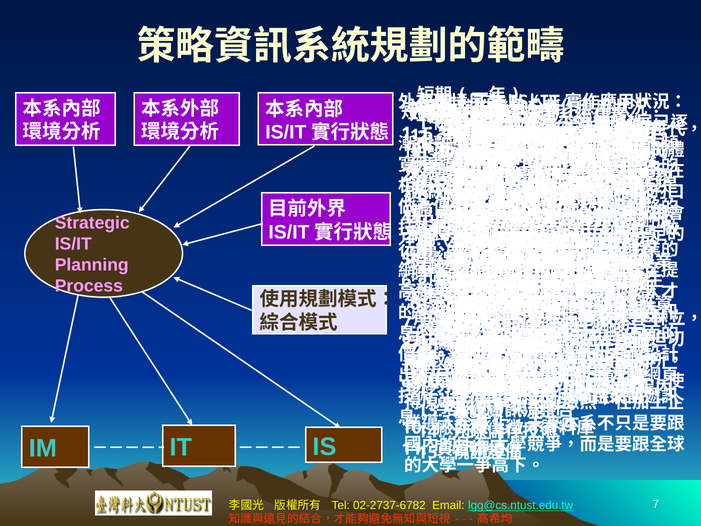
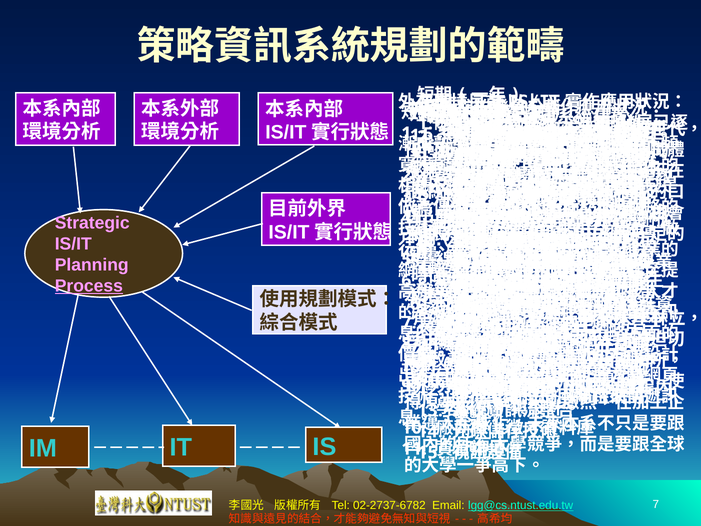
Process underline: none -> present (89, 286)
